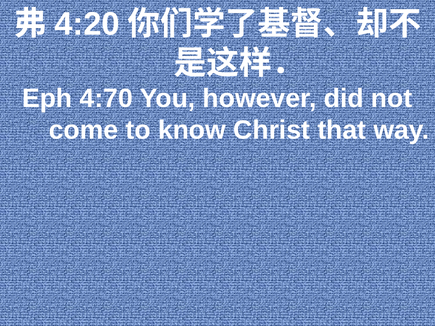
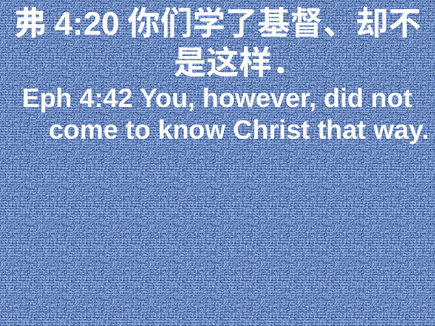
4:70: 4:70 -> 4:42 (106, 98)
